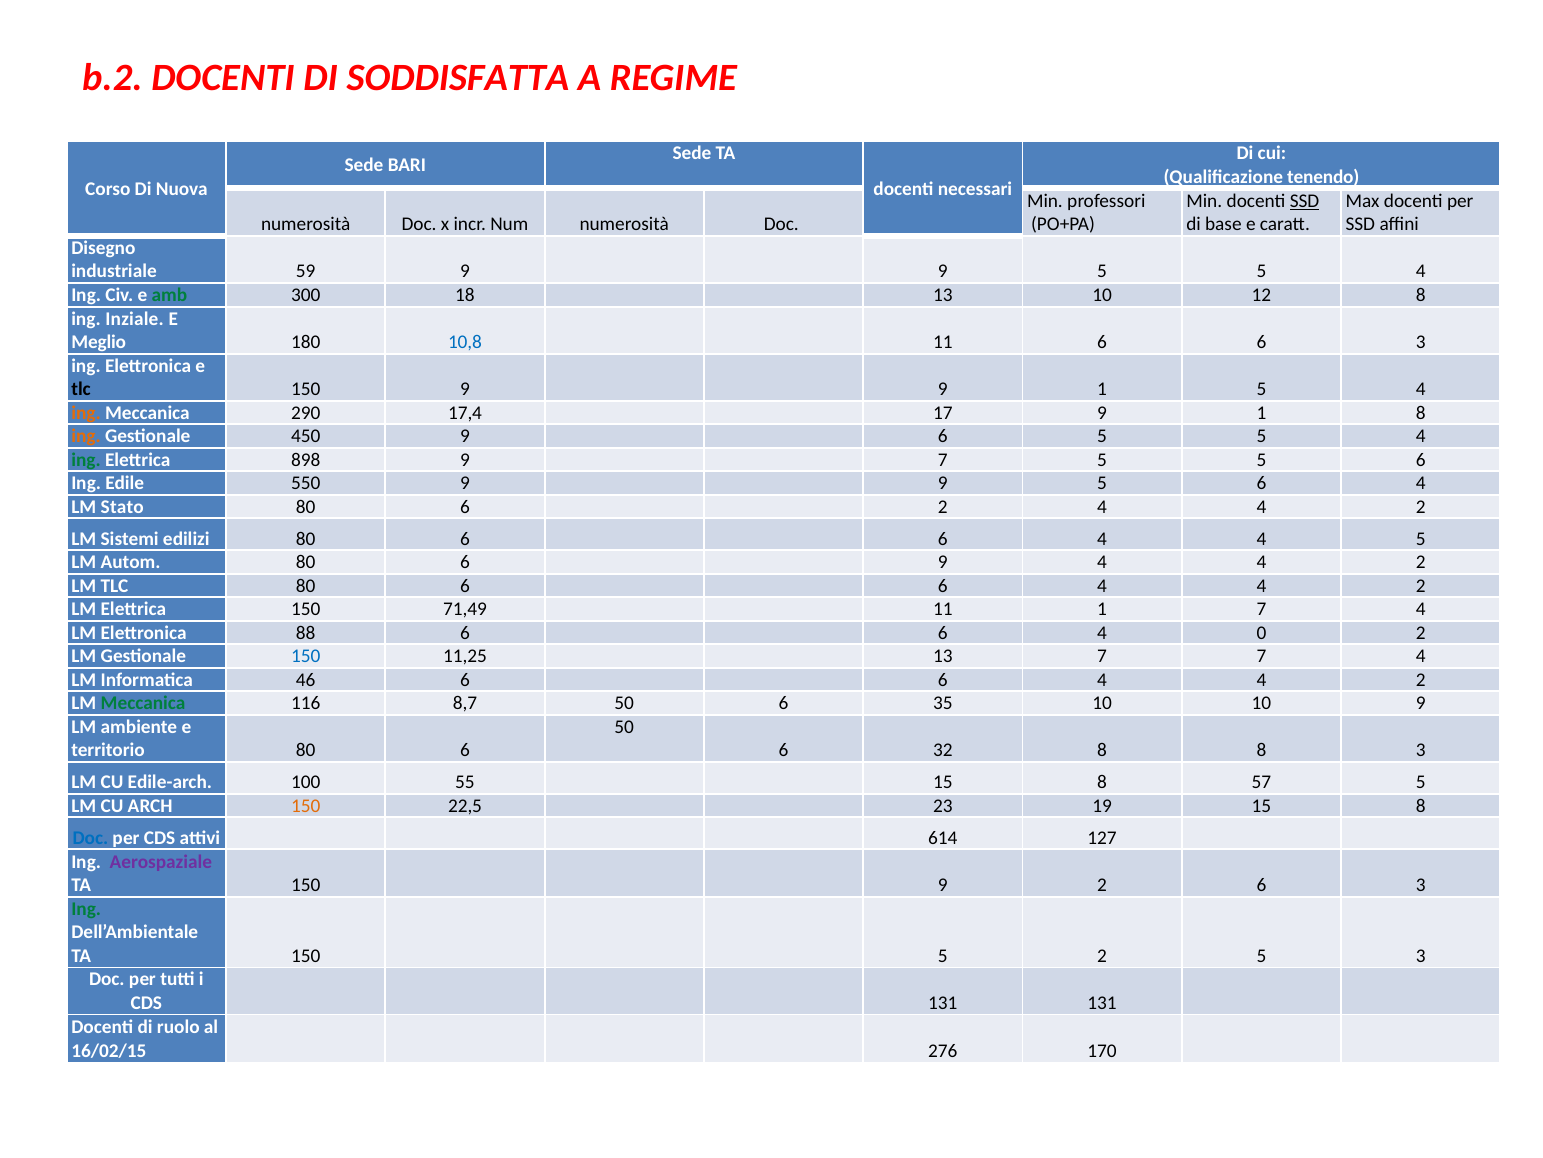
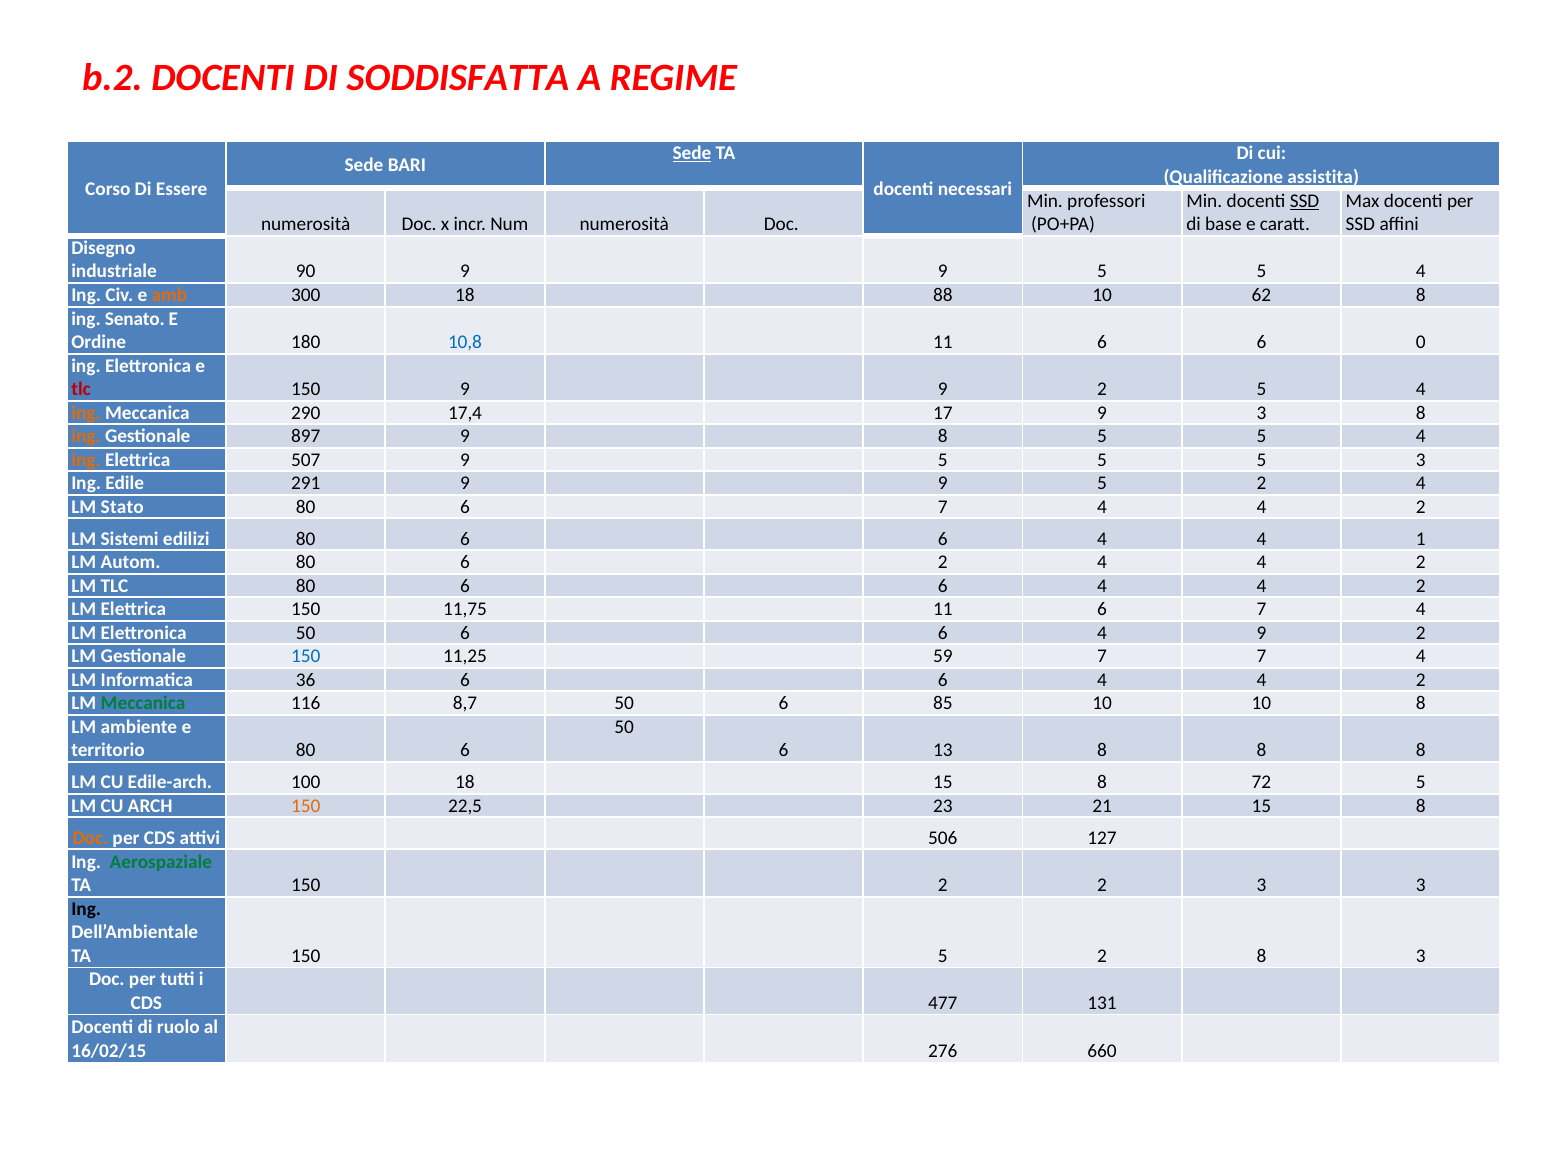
Sede underline: none -> present (692, 153)
tenendo: tenendo -> assistita (1323, 177)
Nuova: Nuova -> Essere (182, 189)
59: 59 -> 90 (306, 271)
amb colour: green -> orange (169, 295)
18 13: 13 -> 88 (943, 295)
12: 12 -> 62 (1261, 295)
Inziale: Inziale -> Senato (135, 318)
Meglio: Meglio -> Ordine (99, 342)
6 6 3: 3 -> 0 (1421, 342)
tlc colour: black -> red (81, 389)
9 9 1: 1 -> 2 (1102, 389)
17 9 1: 1 -> 3 (1261, 412)
450: 450 -> 897 (306, 436)
9 6: 6 -> 8 (943, 436)
ing colour: green -> orange (86, 459)
898: 898 -> 507 (306, 459)
7: 7 -> 5 (943, 459)
5 5 6: 6 -> 3 (1421, 459)
550: 550 -> 291 (306, 483)
9 5 6: 6 -> 2 (1261, 483)
80 6 2: 2 -> 7 (943, 506)
4 5: 5 -> 1 (1421, 538)
6 9: 9 -> 2 (943, 562)
71,49: 71,49 -> 11,75 (465, 609)
1: 1 -> 6 (1102, 609)
Elettronica 88: 88 -> 50 (306, 632)
4 0: 0 -> 9 (1261, 632)
11,25 13: 13 -> 59 (943, 656)
46: 46 -> 36 (306, 679)
35: 35 -> 85 (943, 703)
10 9: 9 -> 8 (1421, 703)
32: 32 -> 13 (943, 750)
8 8 3: 3 -> 8 (1421, 750)
100 55: 55 -> 18 (465, 782)
57: 57 -> 72 (1261, 782)
19: 19 -> 21 (1102, 805)
Doc colour: blue -> orange (90, 837)
614: 614 -> 506 (943, 837)
Aerospaziale colour: purple -> green (161, 862)
TA 150 9: 9 -> 2 (943, 885)
2 6: 6 -> 3 (1261, 885)
Ing colour: green -> black (86, 908)
2 5: 5 -> 8 (1261, 955)
CDS 131: 131 -> 477 (943, 1002)
170: 170 -> 660 (1102, 1050)
